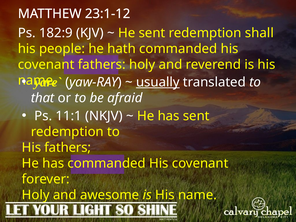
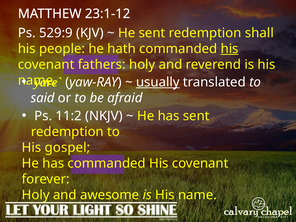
182:9: 182:9 -> 529:9 (56, 33)
his underline: none -> present (230, 49)
that: that -> said (43, 98)
11:1: 11:1 -> 11:2 (69, 116)
His fathers: fathers -> gospel (68, 148)
